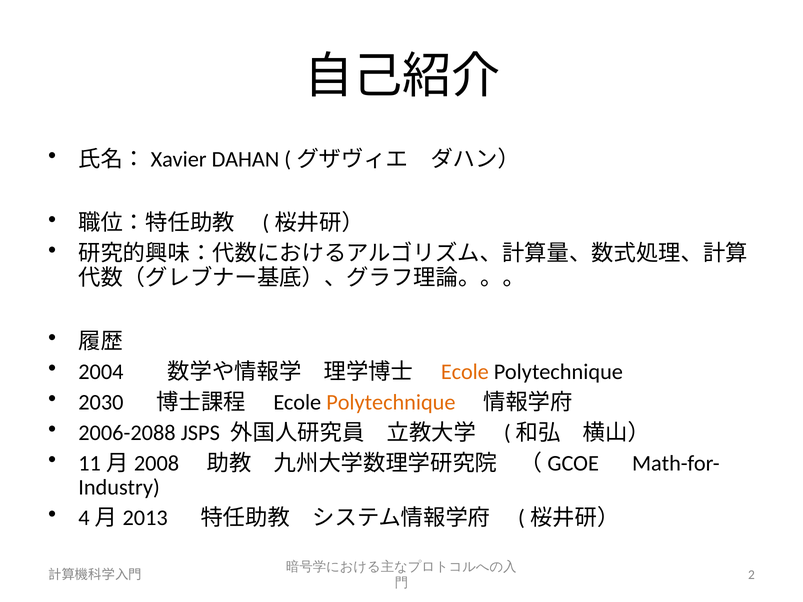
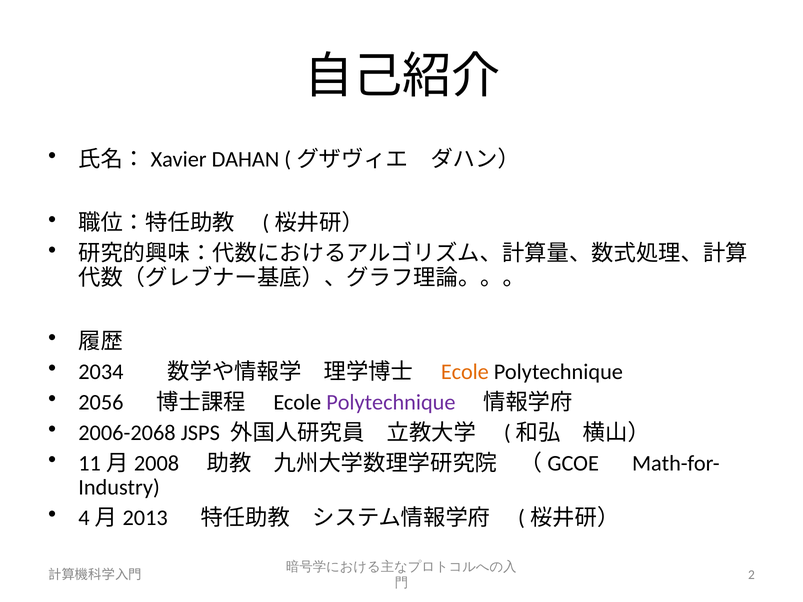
2004: 2004 -> 2034 (101, 372)
2030: 2030 -> 2056 (101, 403)
Polytechnique colour: orange -> purple (391, 403)
2006-2088: 2006-2088 -> 2006-2068 (127, 433)
